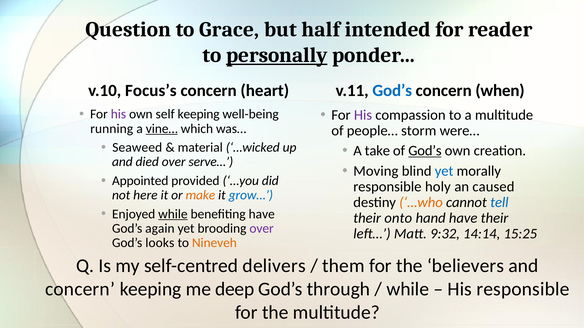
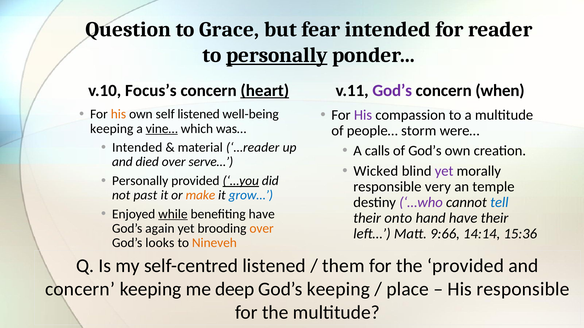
half: half -> fear (321, 30)
heart underline: none -> present (265, 91)
God’s colour: blue -> purple (392, 91)
his colour: purple -> orange (118, 114)
self keeping: keeping -> listened (199, 114)
running: running -> keeping (112, 129)
Seaweed: Seaweed -> Intended (137, 148)
…wicked: …wicked -> …reader (253, 148)
take: take -> calls (377, 151)
God’s underline: present -> none (425, 151)
Moving: Moving -> Wicked (376, 171)
yet colour: blue -> purple (444, 171)
Appointed: Appointed -> Personally (140, 181)
…you underline: none -> present (241, 181)
holy: holy -> very (438, 187)
caused: caused -> temple (493, 187)
here: here -> past (145, 195)
…who colour: orange -> purple (421, 203)
over colour: purple -> orange (262, 229)
9:32: 9:32 -> 9:66 (445, 234)
15:25: 15:25 -> 15:36 (520, 234)
self-centred delivers: delivers -> listened (274, 266)
the believers: believers -> provided (466, 266)
God’s through: through -> keeping (338, 290)
while: while -> place (408, 290)
